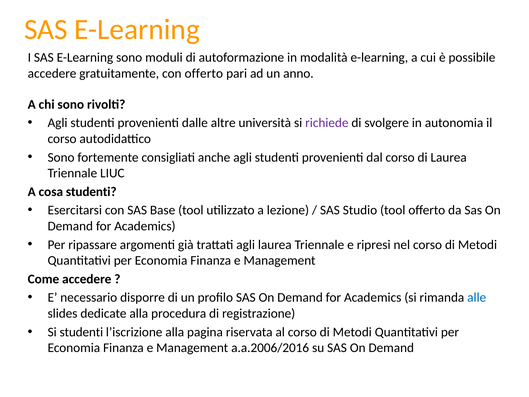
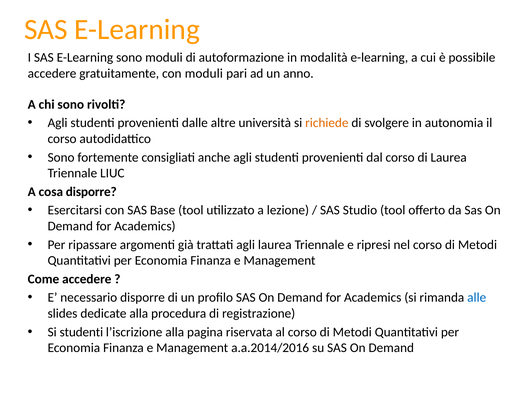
con offerto: offerto -> moduli (204, 73)
richiede colour: purple -> orange (327, 123)
cosa studenti: studenti -> disporre (91, 192)
a.a.2006/2016: a.a.2006/2016 -> a.a.2014/2016 (270, 348)
